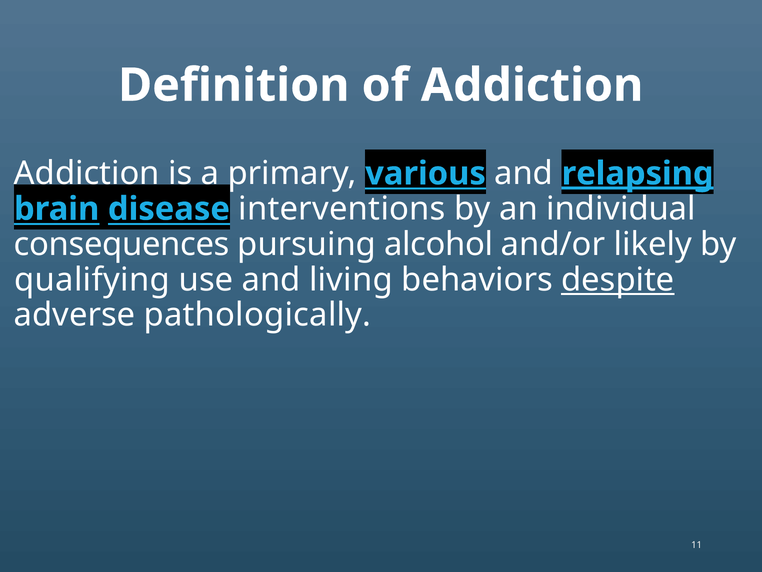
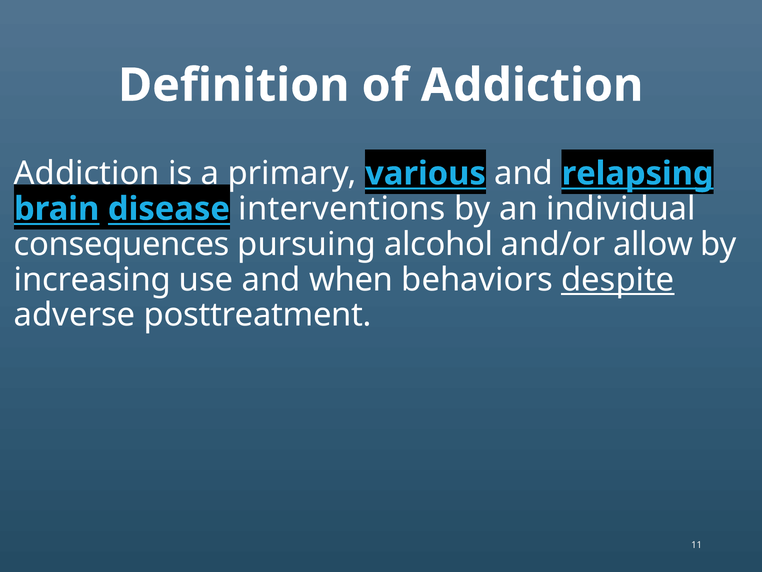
relapsing underline: present -> none (638, 173)
likely: likely -> allow (653, 244)
qualifying: qualifying -> increasing (92, 280)
living: living -> when (351, 280)
pathologically: pathologically -> posttreatment (258, 315)
